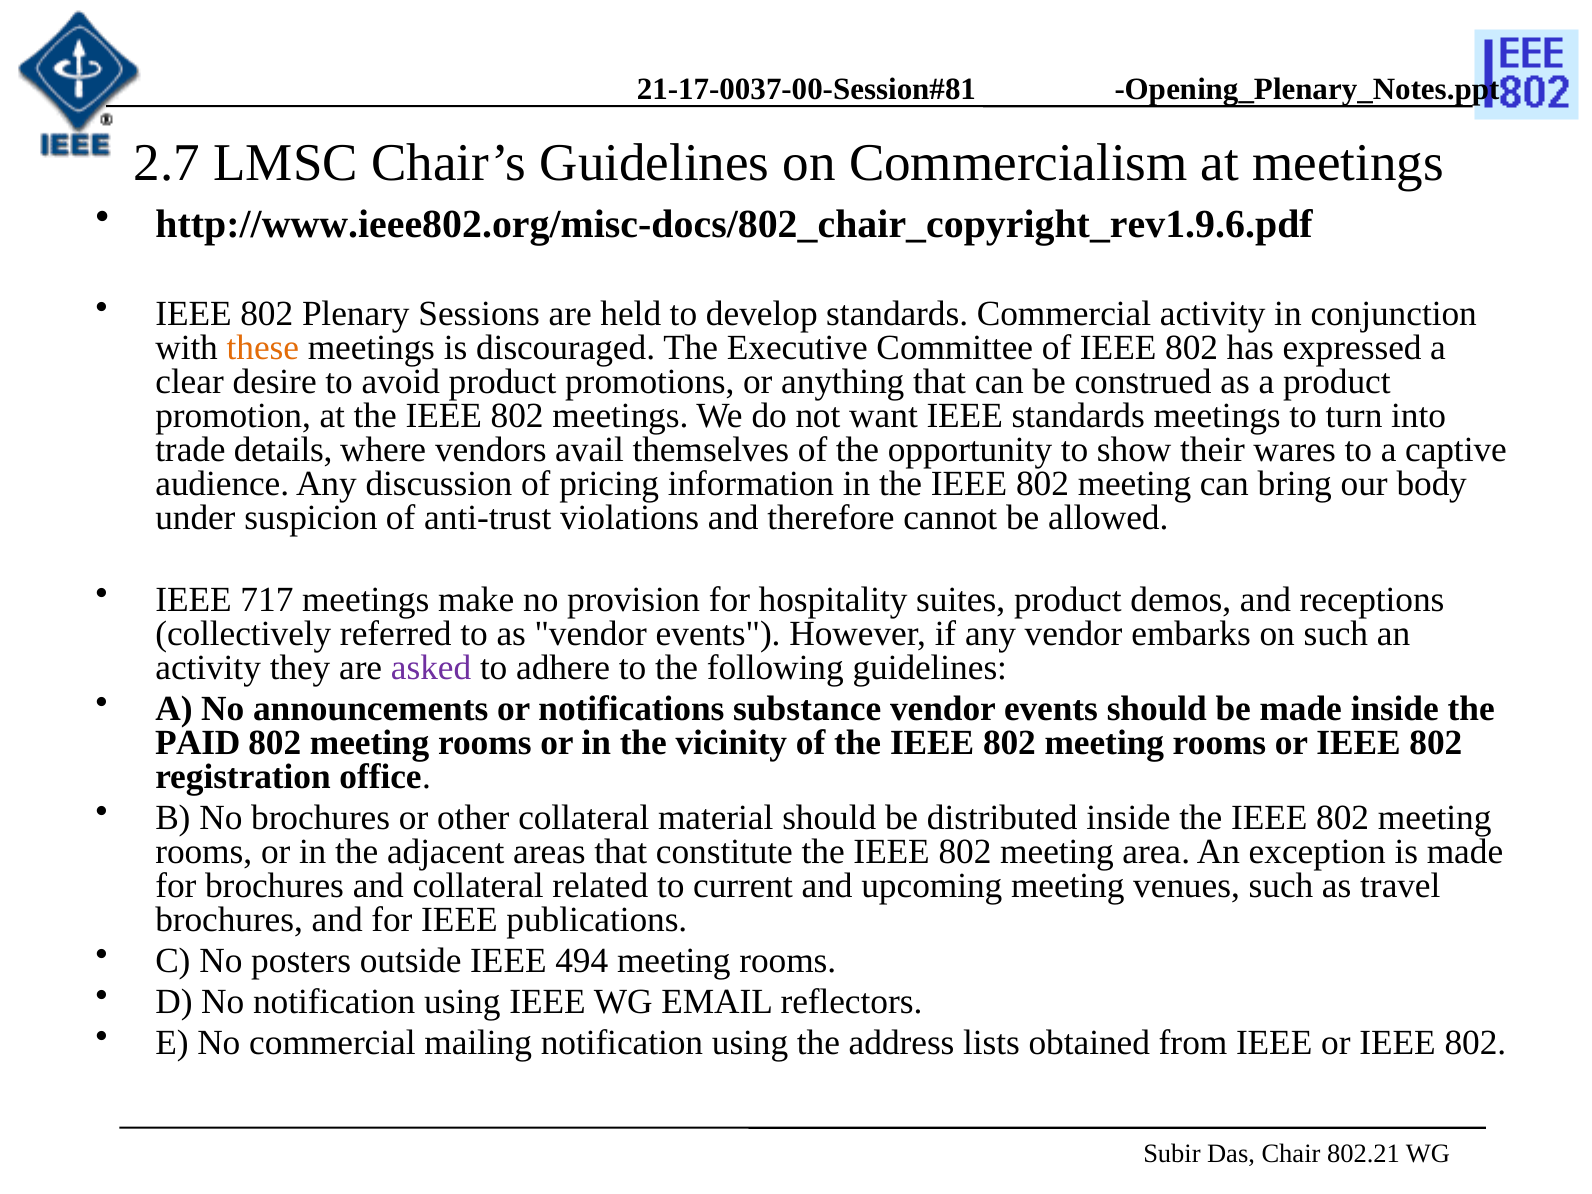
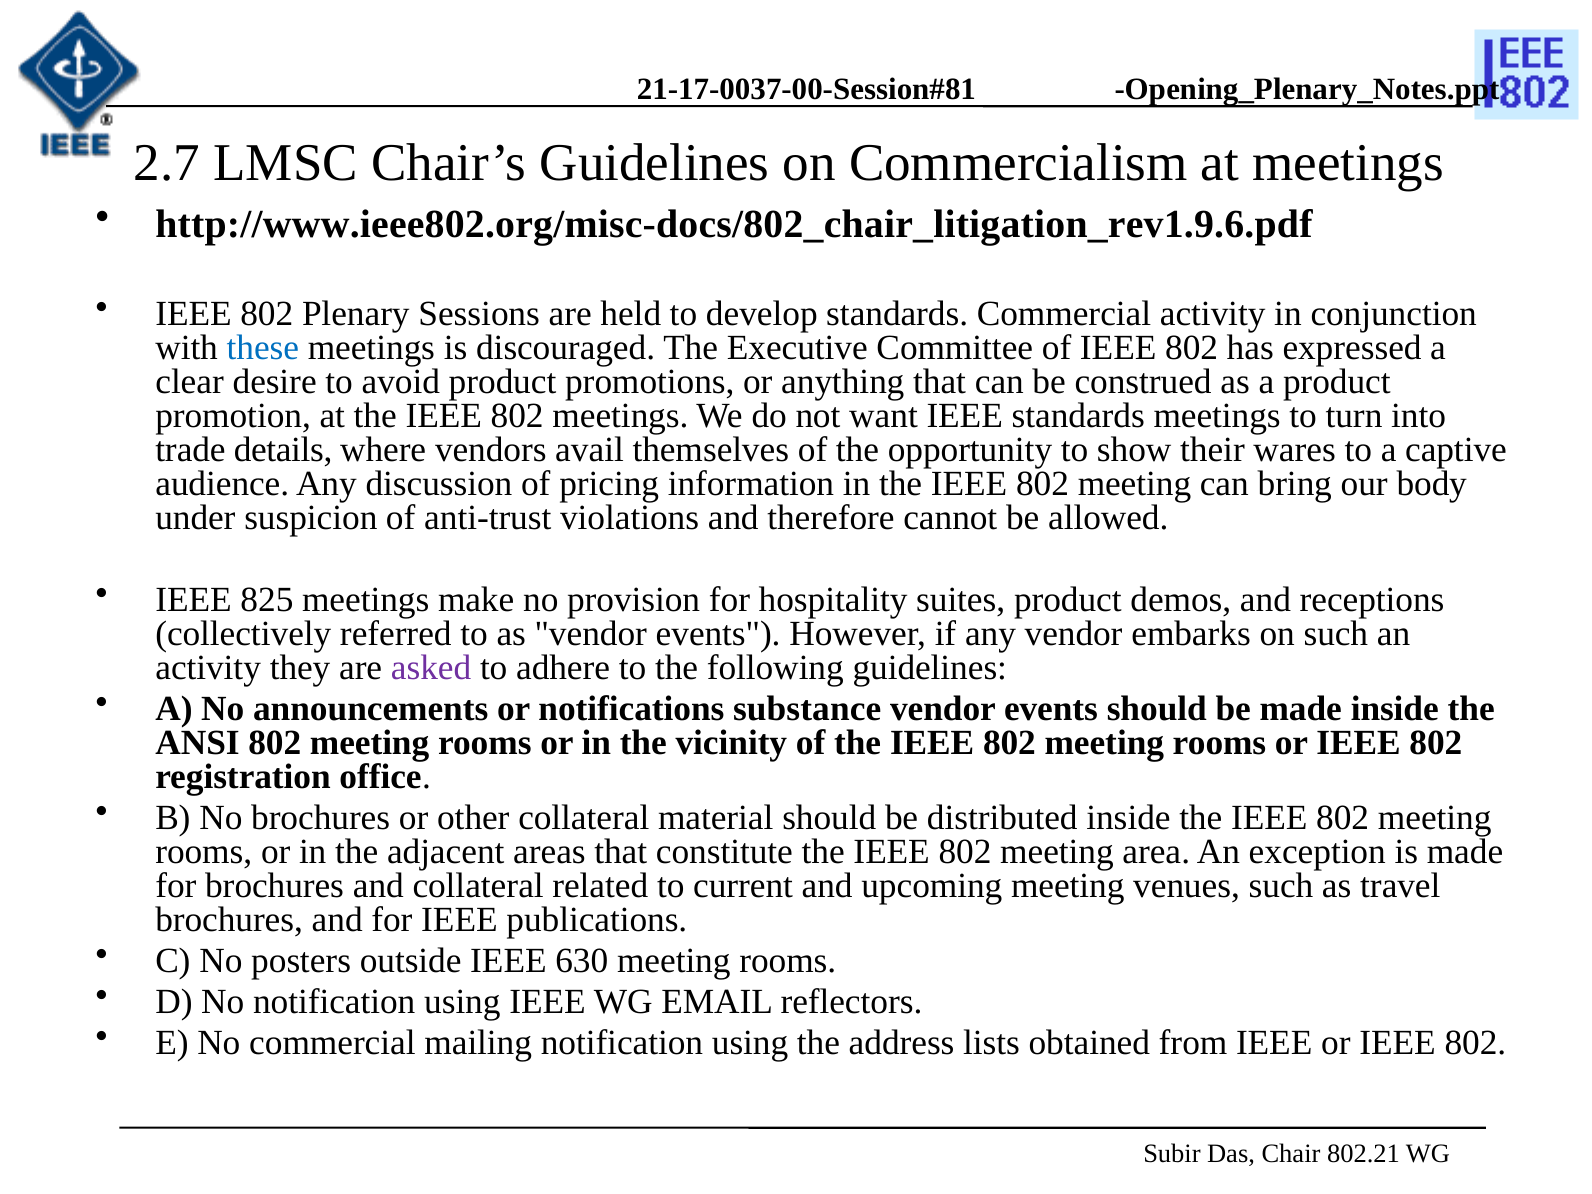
http://www.ieee802.org/misc-docs/802_chair_copyright_rev1.9.6.pdf: http://www.ieee802.org/misc-docs/802_chair_copyright_rev1.9.6.pdf -> http://www.ieee802.org/misc-docs/802_chair_litigation_rev1.9.6.pdf (734, 224)
these colour: orange -> blue (263, 348)
717: 717 -> 825 (267, 600)
PAID: PAID -> ANSI (198, 743)
494: 494 -> 630 (582, 961)
